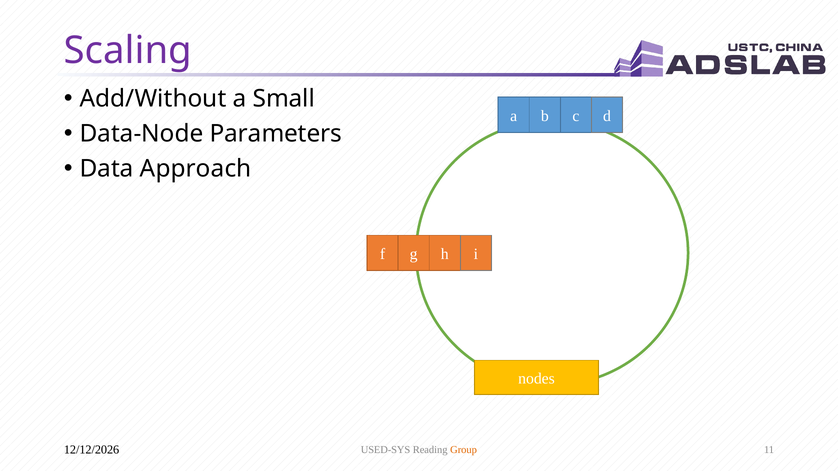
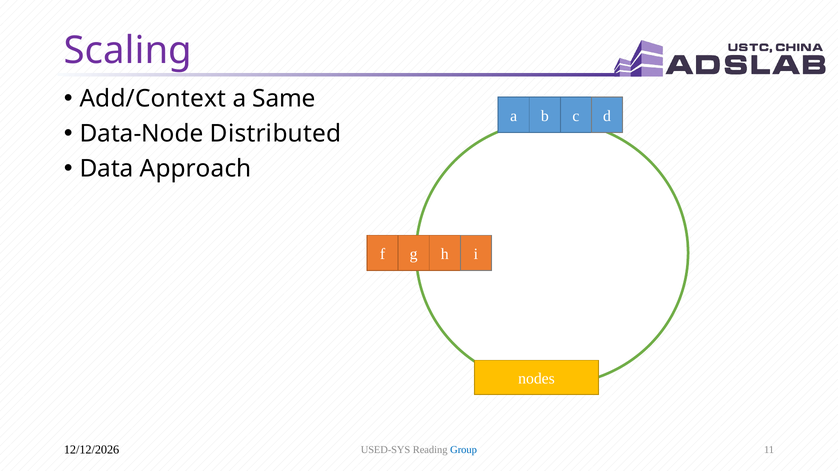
Add/Without: Add/Without -> Add/Context (153, 99)
Small: Small -> Same (284, 99)
Parameters: Parameters -> Distributed (276, 134)
Group colour: orange -> blue (464, 450)
